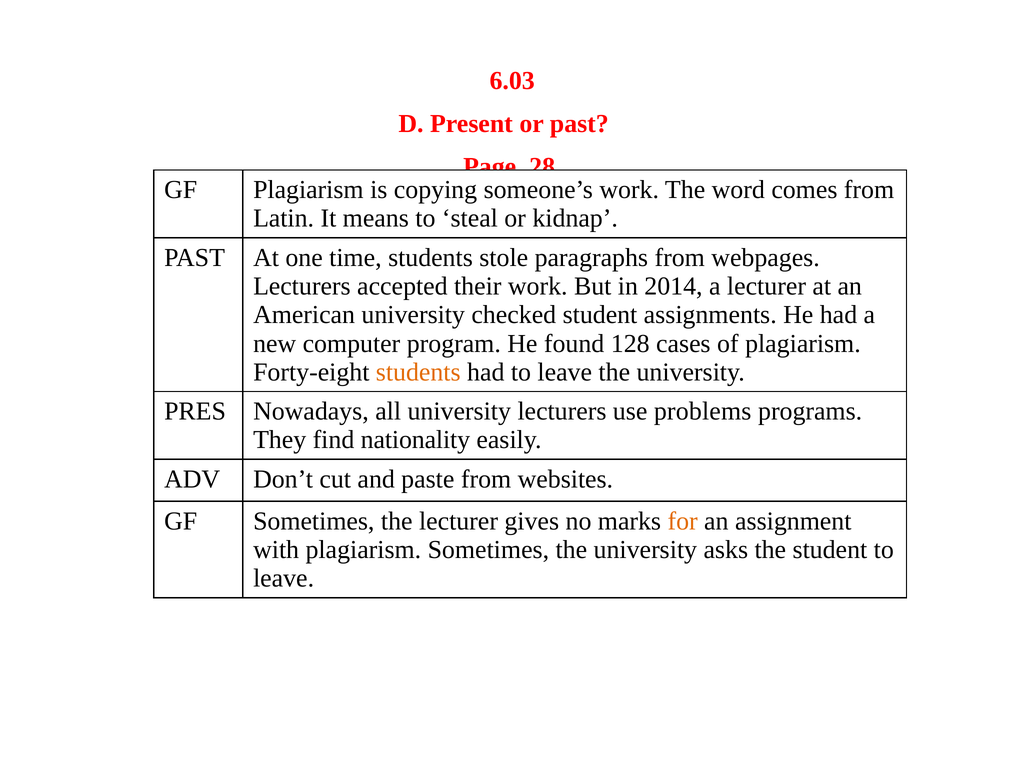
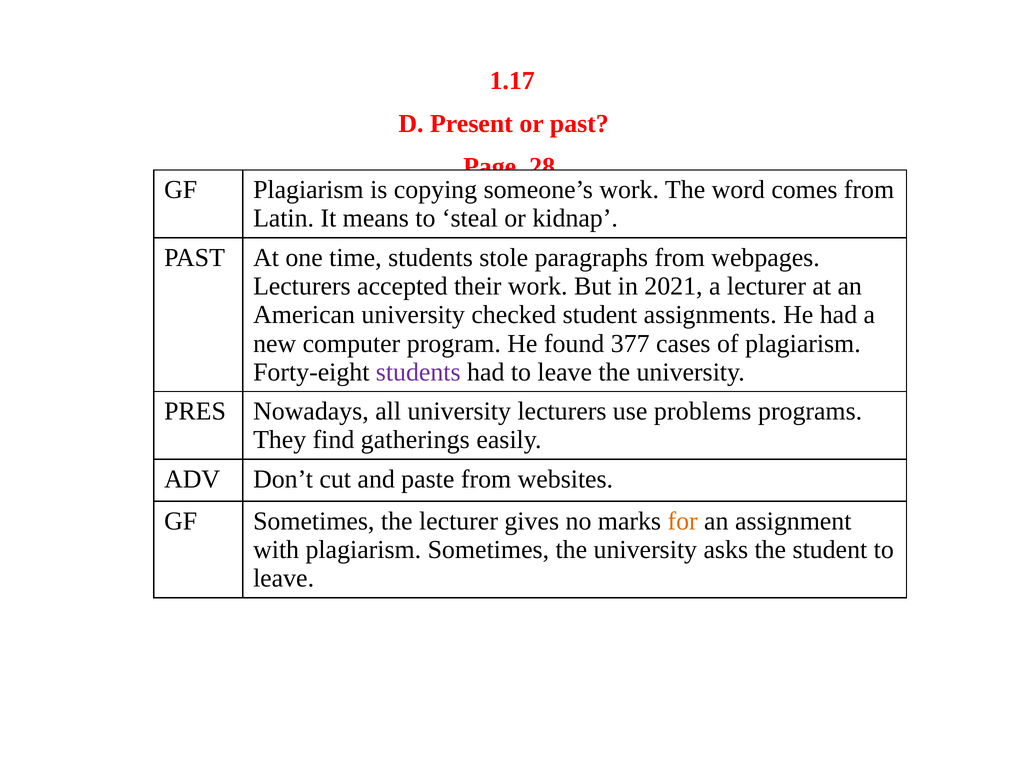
6.03: 6.03 -> 1.17 (512, 81)
2014: 2014 -> 2021 (673, 286)
128: 128 -> 377 (630, 343)
students colour: orange -> purple (418, 372)
nationality: nationality -> gatherings (415, 440)
